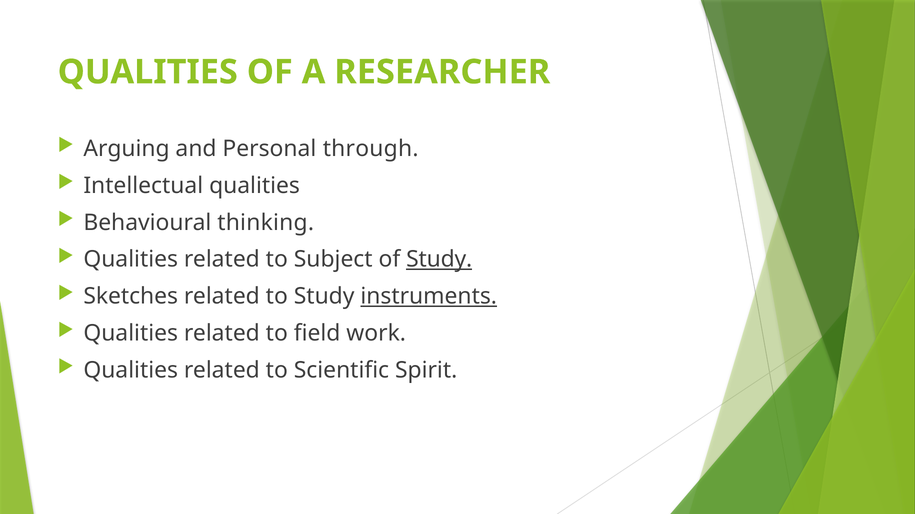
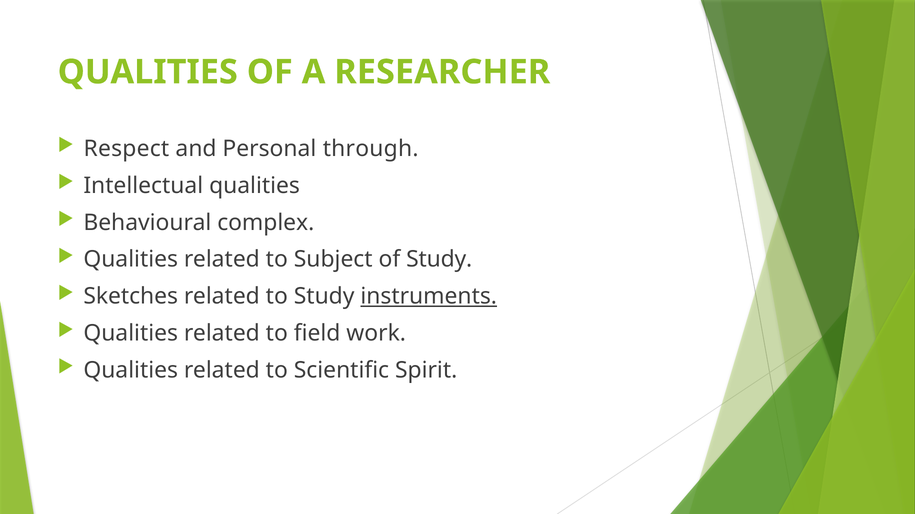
Arguing: Arguing -> Respect (126, 149)
thinking: thinking -> complex (266, 223)
Study underline: present -> none (439, 260)
